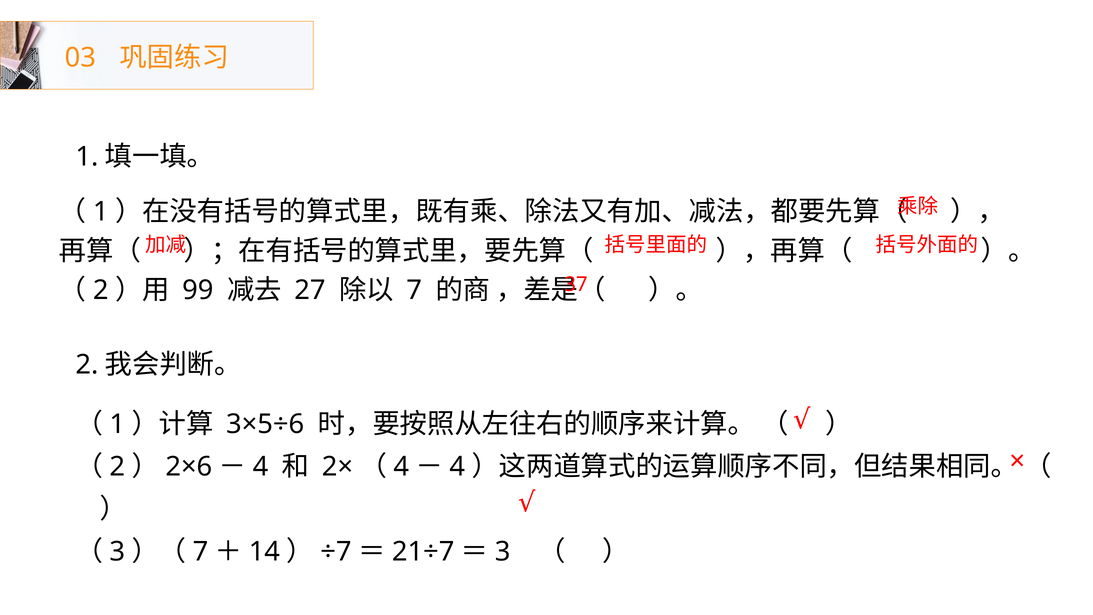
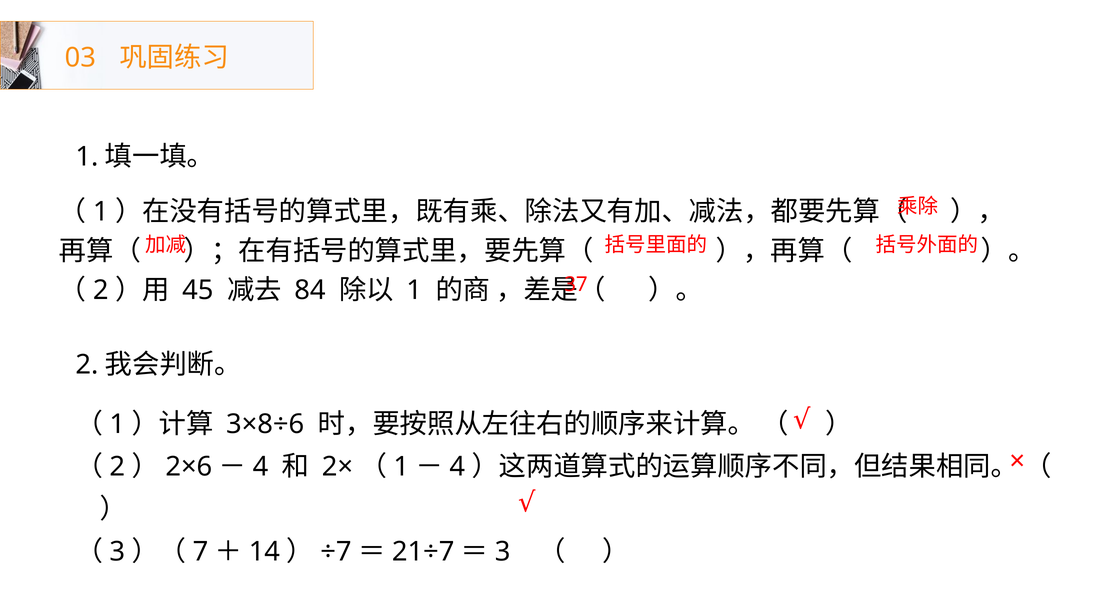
99: 99 -> 45 (198, 290)
27: 27 -> 84 (310, 290)
7: 7 -> 1 (414, 290)
3×5÷6: 3×5÷6 -> 3×8÷6 (265, 424)
4: 4 -> 1 (401, 466)
